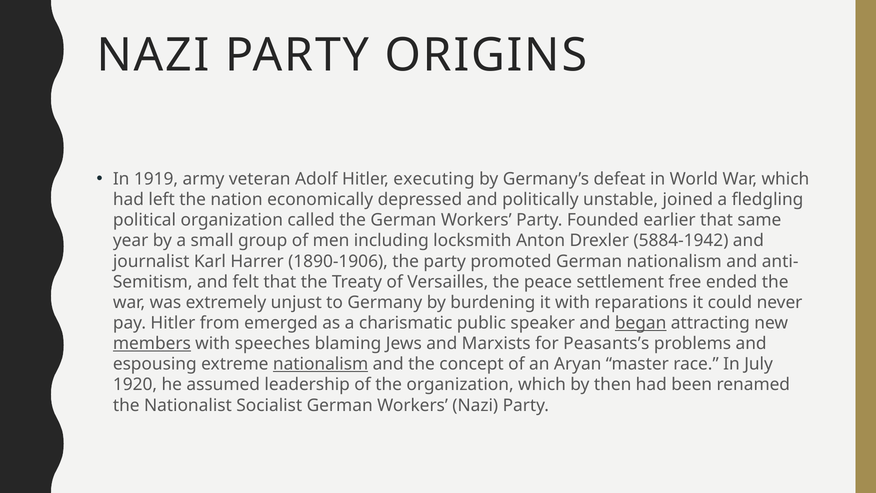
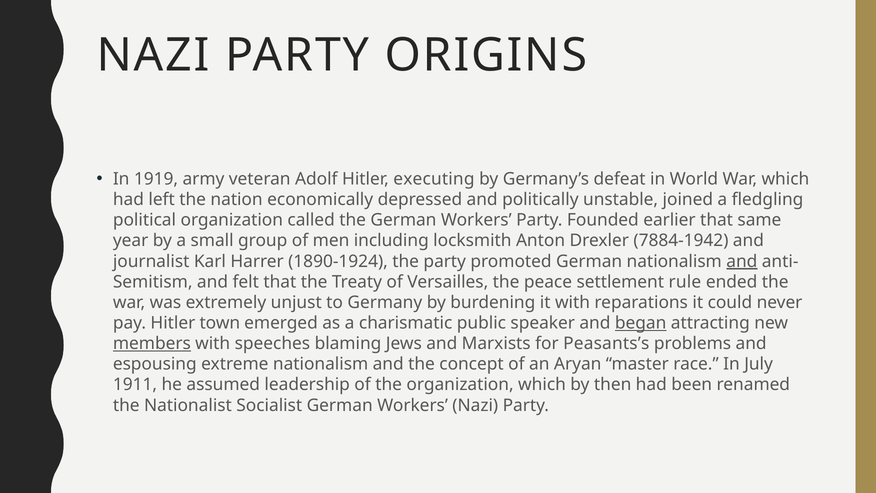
5884-1942: 5884-1942 -> 7884-1942 (681, 241)
1890-1906: 1890-1906 -> 1890-1924 (338, 261)
and underline: none -> present (742, 261)
free: free -> rule (685, 282)
from: from -> town (220, 323)
nationalism underline: present -> none (321, 364)
1920: 1920 -> 1911 (135, 385)
